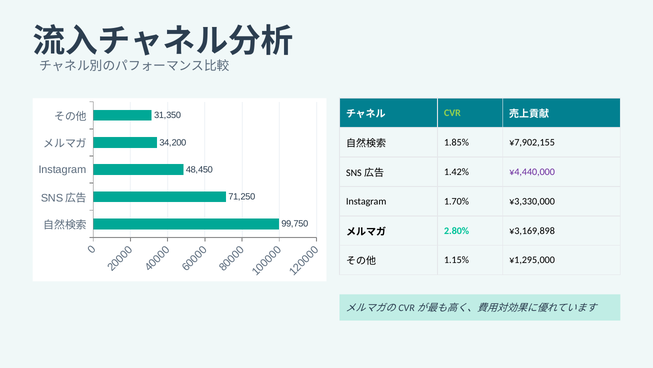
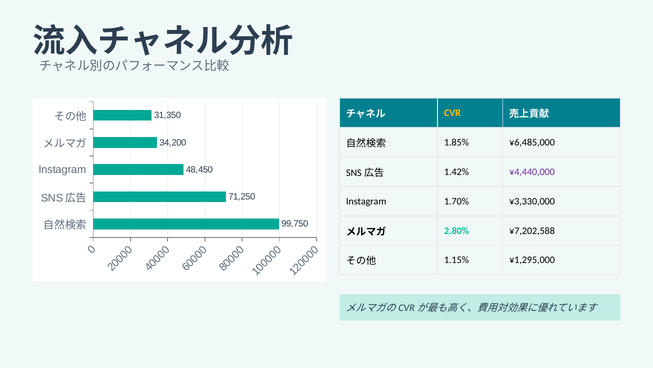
CVR colour: light green -> yellow (452, 113)
¥7,902,155: ¥7,902,155 -> ¥6,485,000 (532, 142)
¥3,169,898: ¥3,169,898 -> ¥7,202,588 (532, 230)
